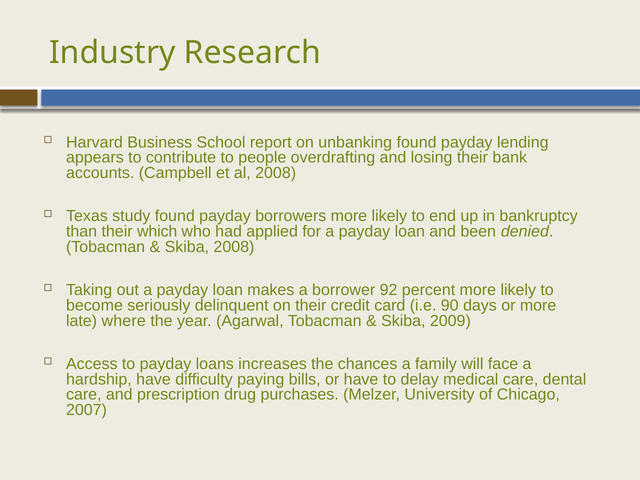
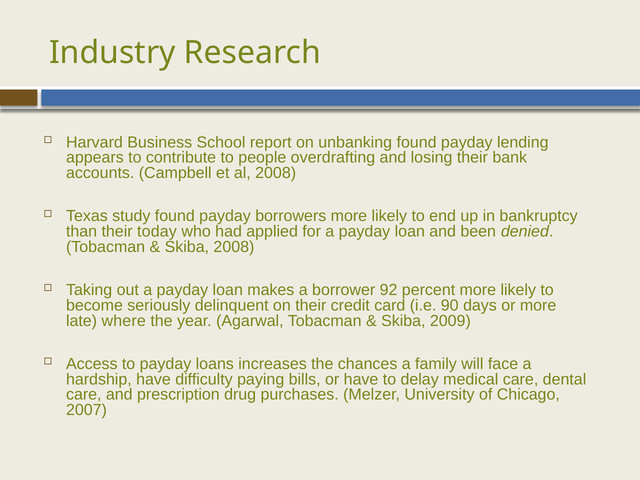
which: which -> today (157, 232)
